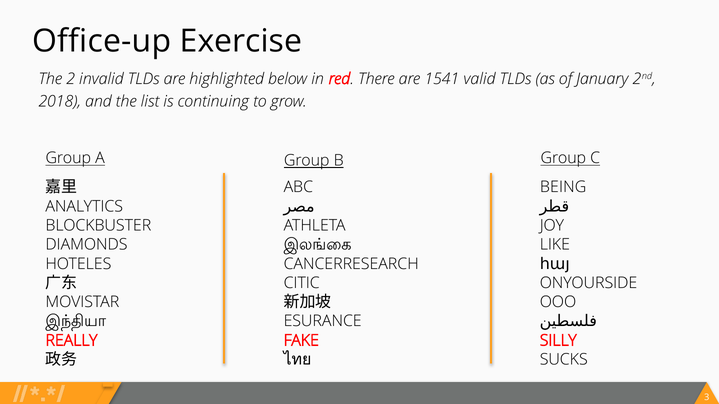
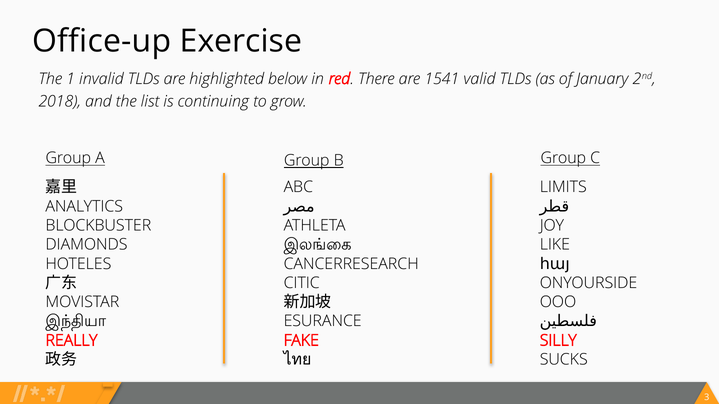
2: 2 -> 1 (71, 79)
BEING: BEING -> LIMITS (563, 187)
